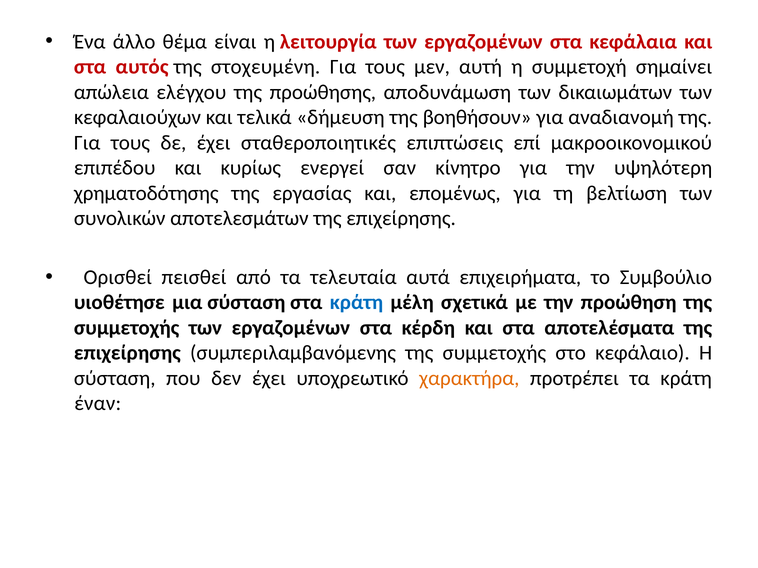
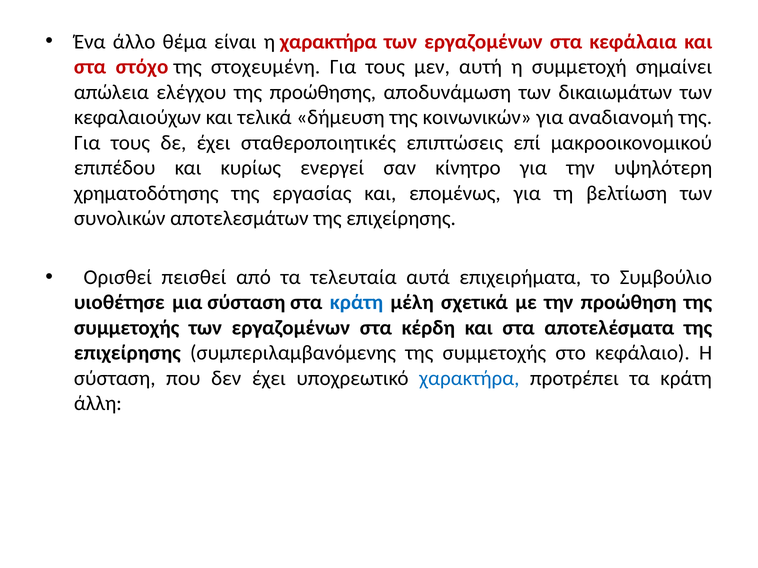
η λειτουργία: λειτουργία -> χαρακτήρα (328, 42)
αυτός: αυτός -> στόχο (142, 67)
βοηθήσουν: βοηθήσουν -> κοινωνικών (477, 117)
χαρακτήρα colour: orange -> blue (469, 379)
έναν: έναν -> άλλη (98, 404)
